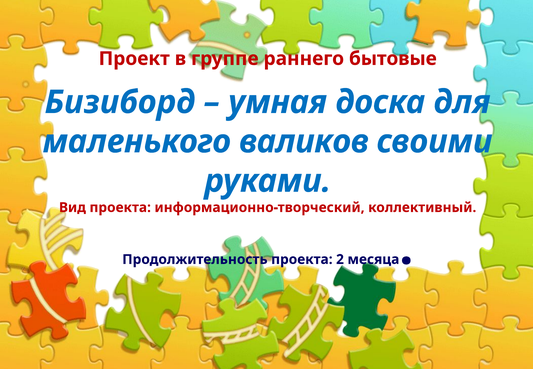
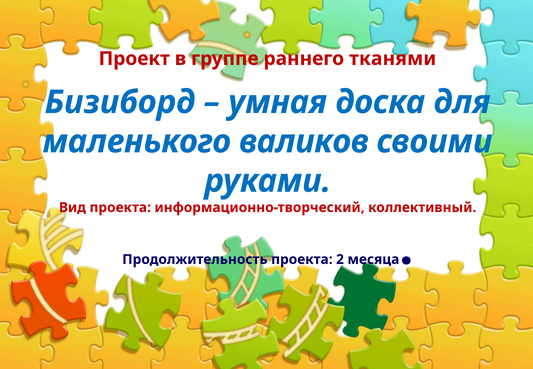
бытовые: бытовые -> тканями (393, 59)
